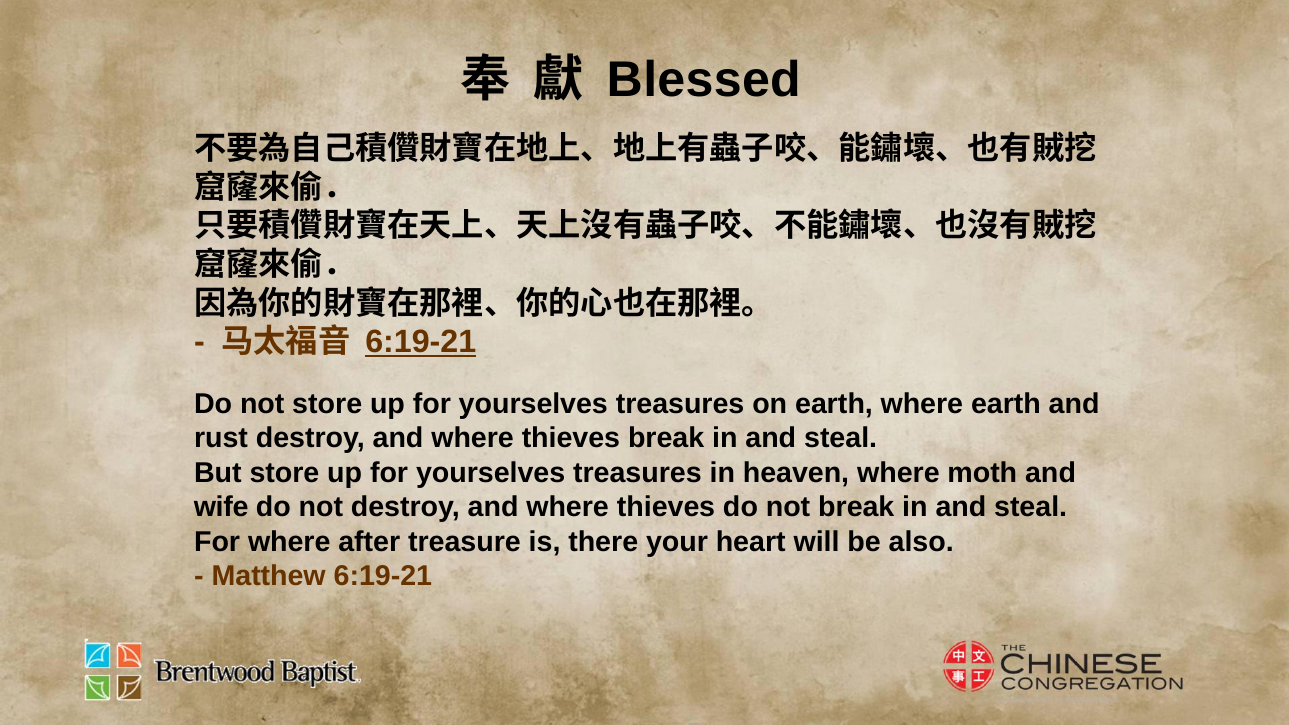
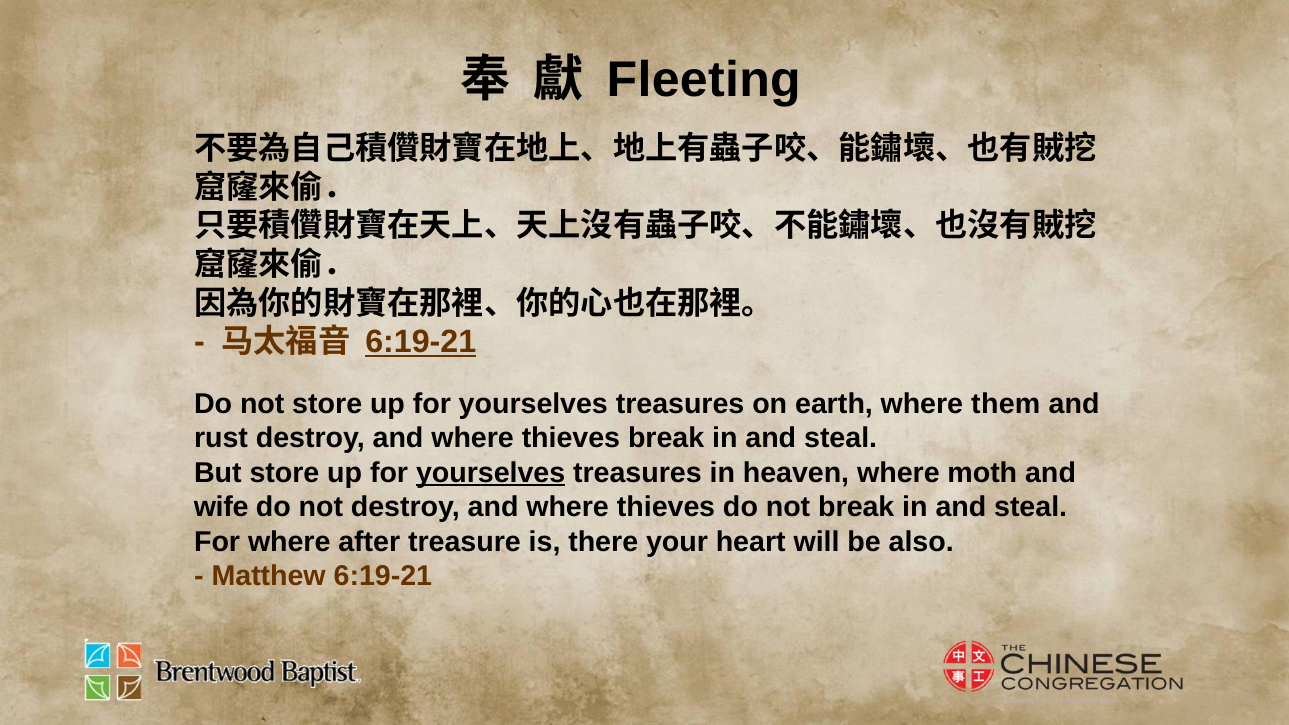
Blessed: Blessed -> Fleeting (704, 80)
where earth: earth -> them (1006, 404)
yourselves underline: none -> present (491, 473)
